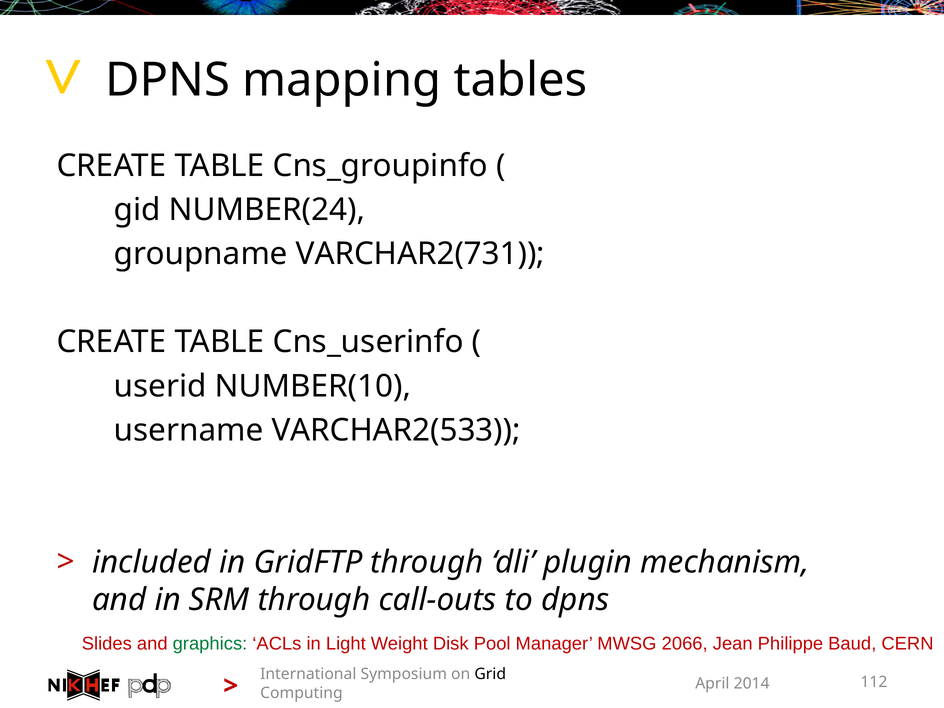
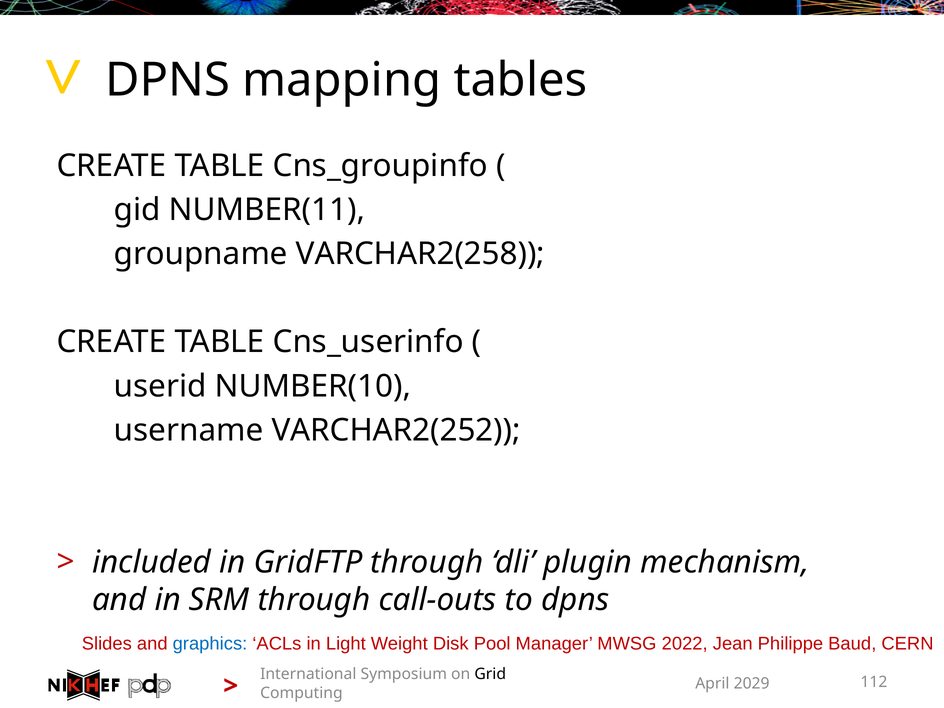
NUMBER(24: NUMBER(24 -> NUMBER(11 (267, 210)
VARCHAR2(731: VARCHAR2(731 -> VARCHAR2(258 (420, 254)
VARCHAR2(533: VARCHAR2(533 -> VARCHAR2(252 (396, 430)
graphics colour: green -> blue (210, 644)
2066: 2066 -> 2022 (685, 644)
2014: 2014 -> 2029 (752, 684)
